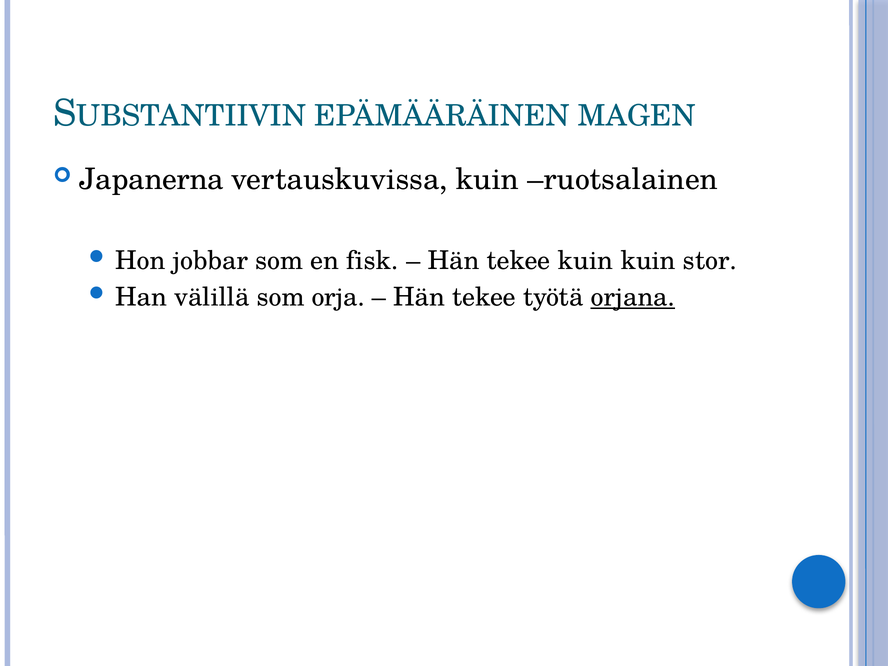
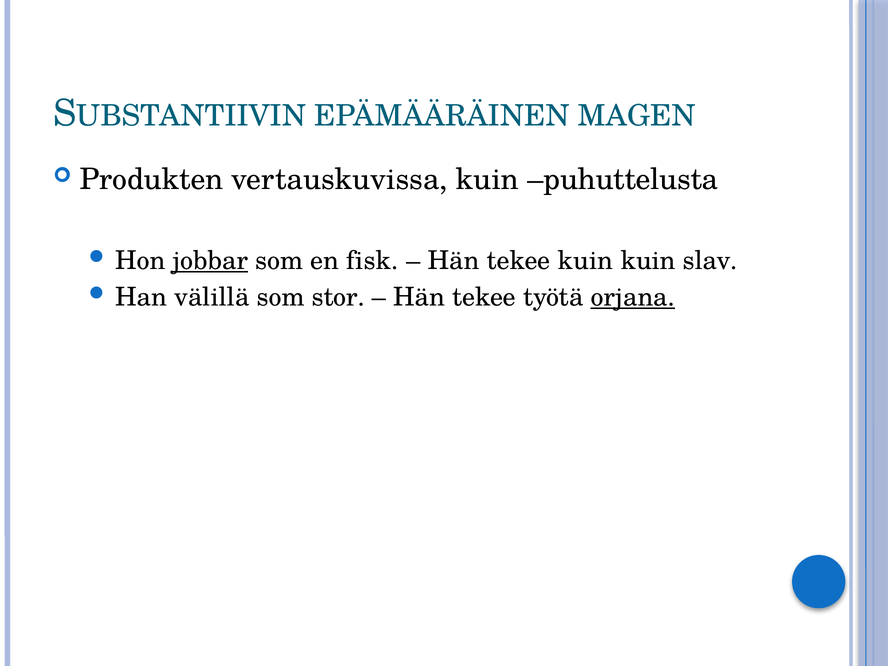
Japanerna: Japanerna -> Produkten (152, 180)
ruotsalainen: ruotsalainen -> puhuttelusta (623, 180)
jobbar underline: none -> present (210, 261)
stor: stor -> slav (710, 261)
orja: orja -> stor (338, 297)
